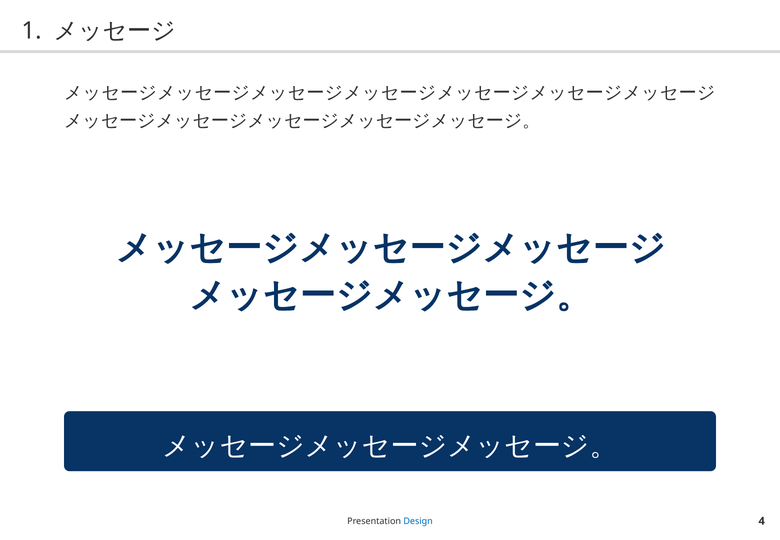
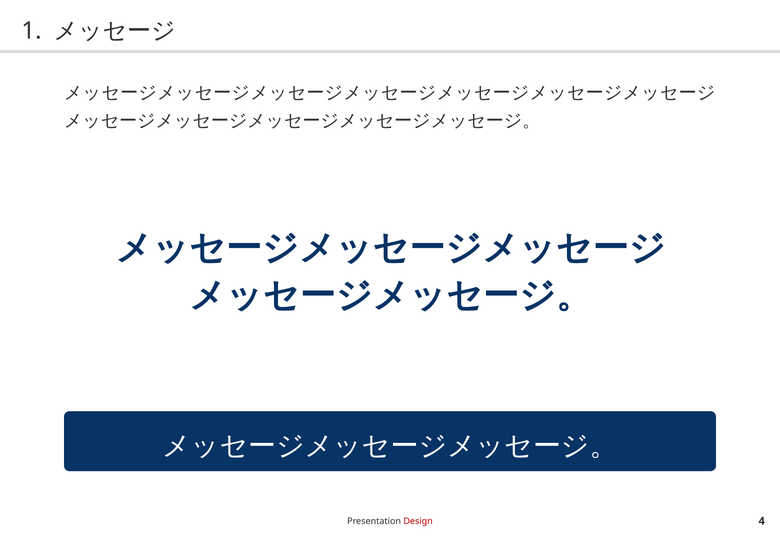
Design colour: blue -> red (418, 521)
